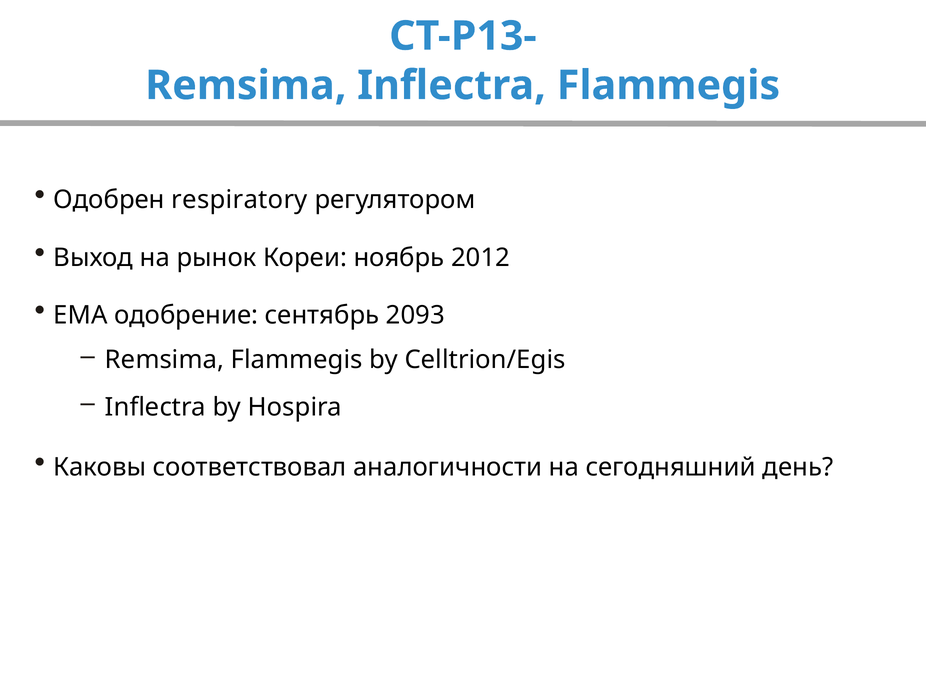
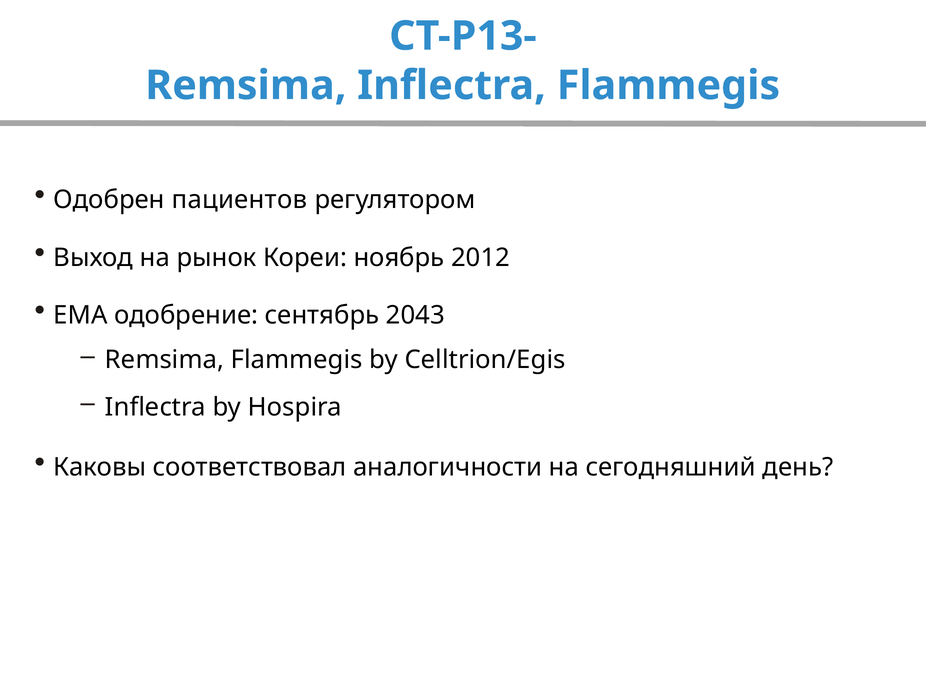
respiratory: respiratory -> пациентов (240, 200)
2093: 2093 -> 2043 (415, 315)
